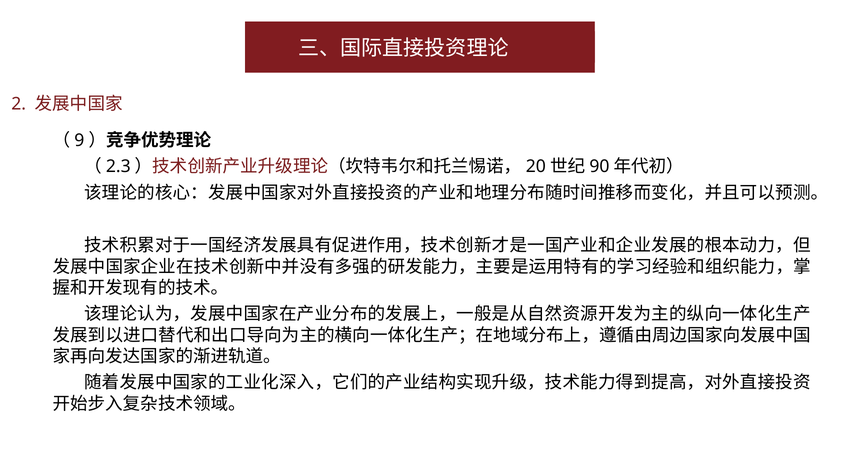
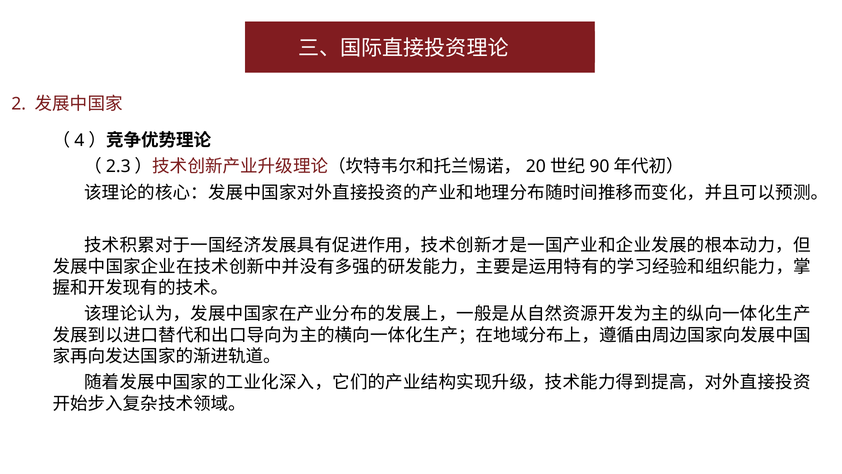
9: 9 -> 4 (79, 140)
